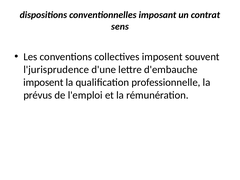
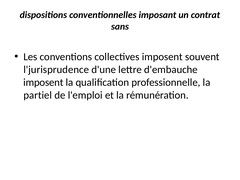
sens: sens -> sans (120, 27)
prévus: prévus -> partiel (38, 95)
